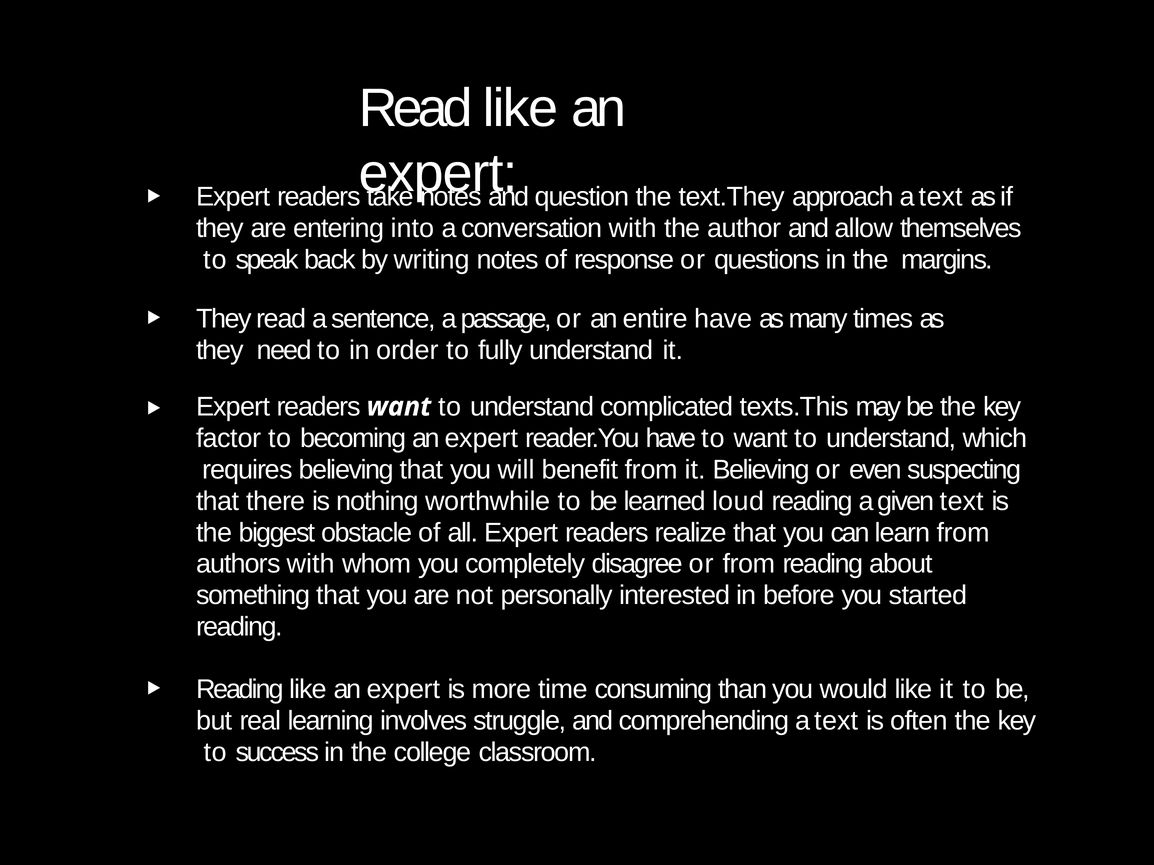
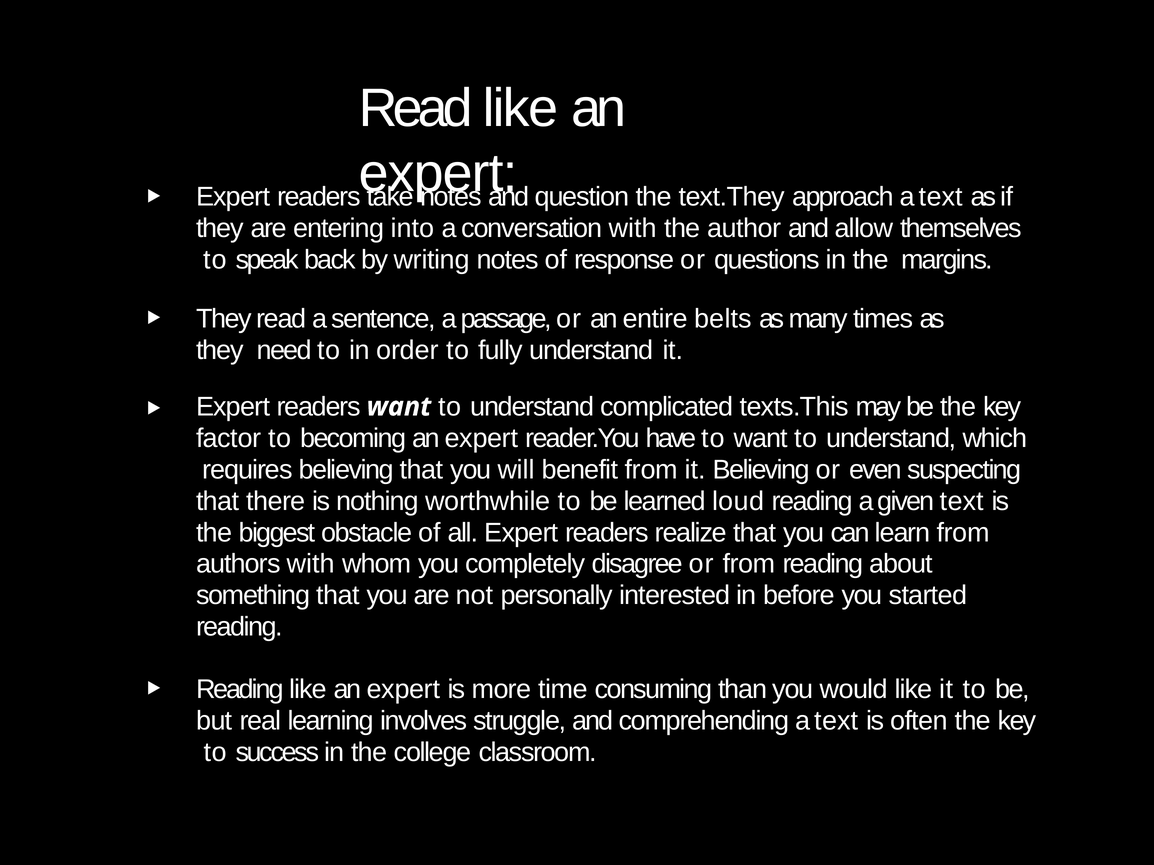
entire have: have -> belts (723, 319)
